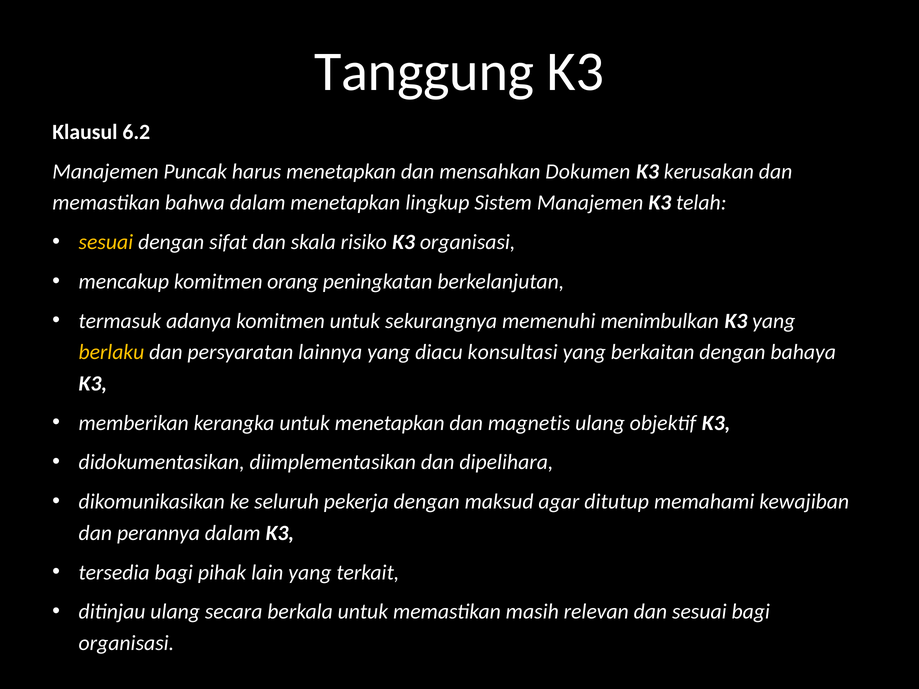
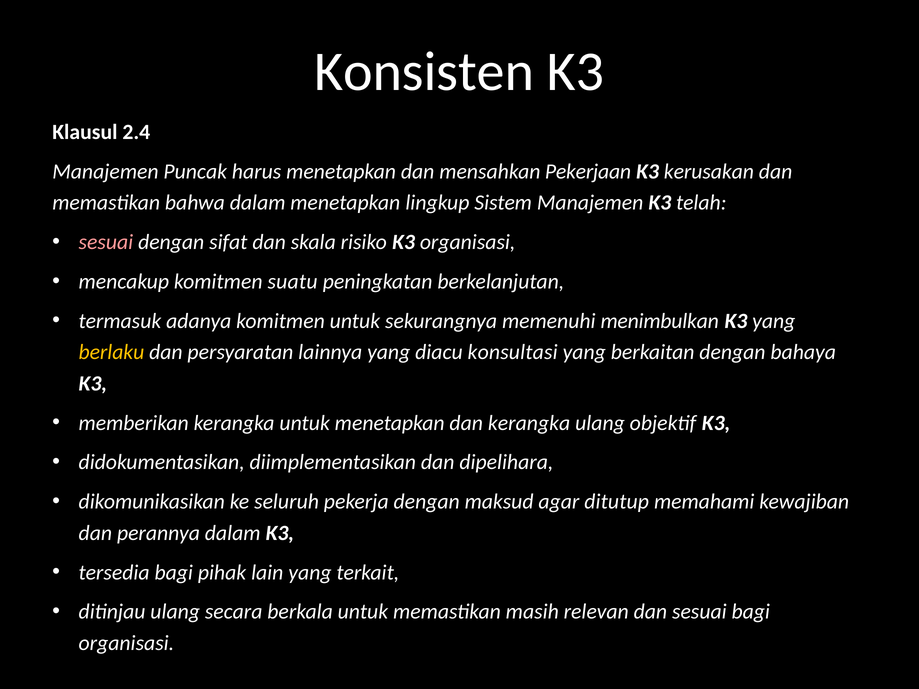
Tanggung: Tanggung -> Konsisten (424, 72)
6.2: 6.2 -> 2.4 (136, 132)
Dokumen: Dokumen -> Pekerjaan (588, 171)
sesuai colour: yellow -> pink (106, 242)
orang: orang -> suatu (293, 282)
dan magnetis: magnetis -> kerangka (529, 423)
